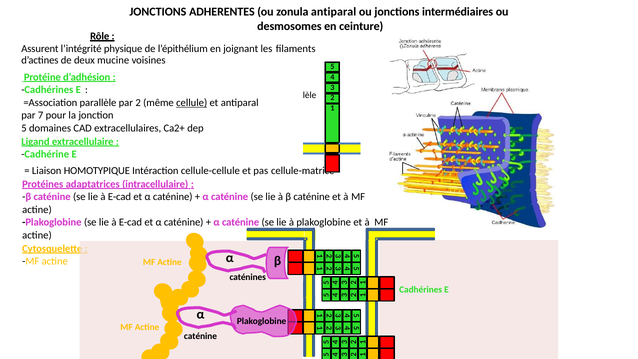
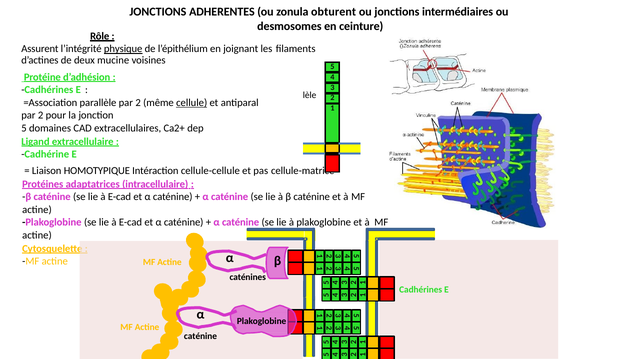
zonula antiparal: antiparal -> obturent (334, 12)
physique underline: none -> present (123, 49)
7: 7 -> 2 (41, 115)
